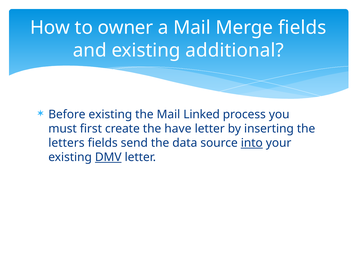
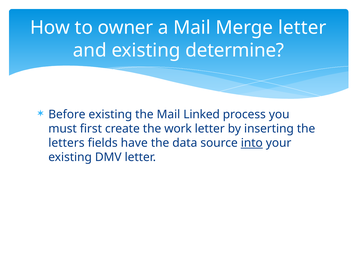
Merge fields: fields -> letter (302, 28)
additional: additional -> determine (235, 50)
have: have -> work (178, 128)
send: send -> have (134, 143)
DMV underline: present -> none (108, 157)
